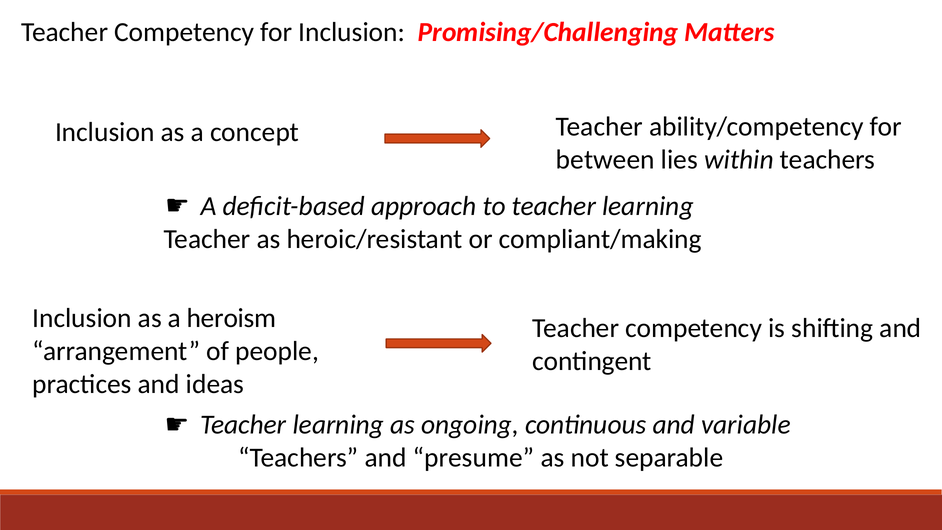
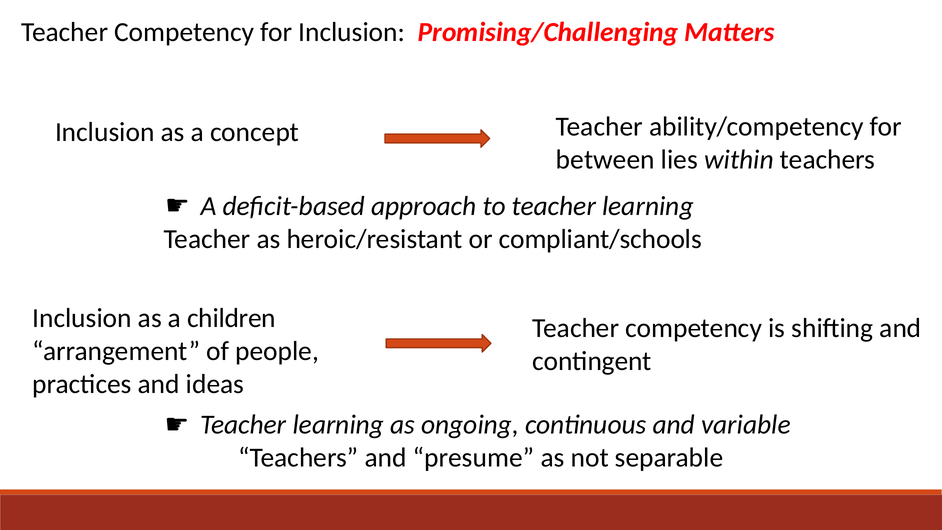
compliant/making: compliant/making -> compliant/schools (600, 239)
heroism: heroism -> children (232, 318)
